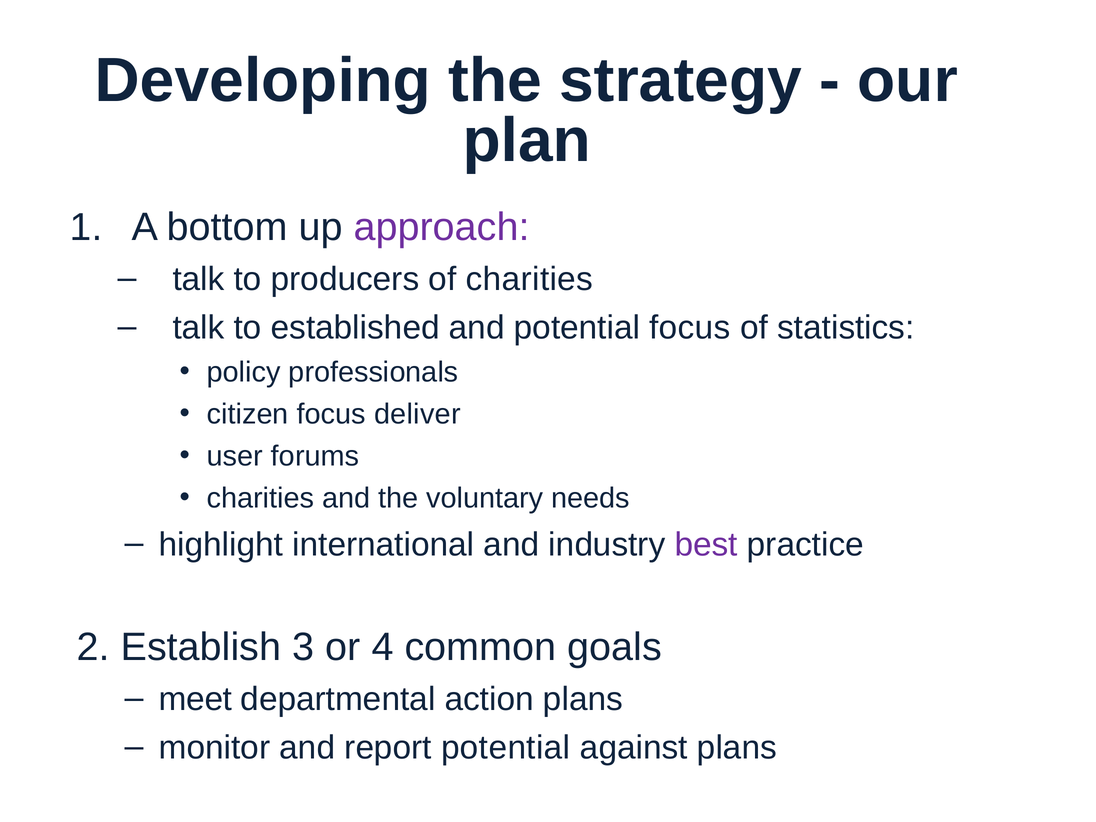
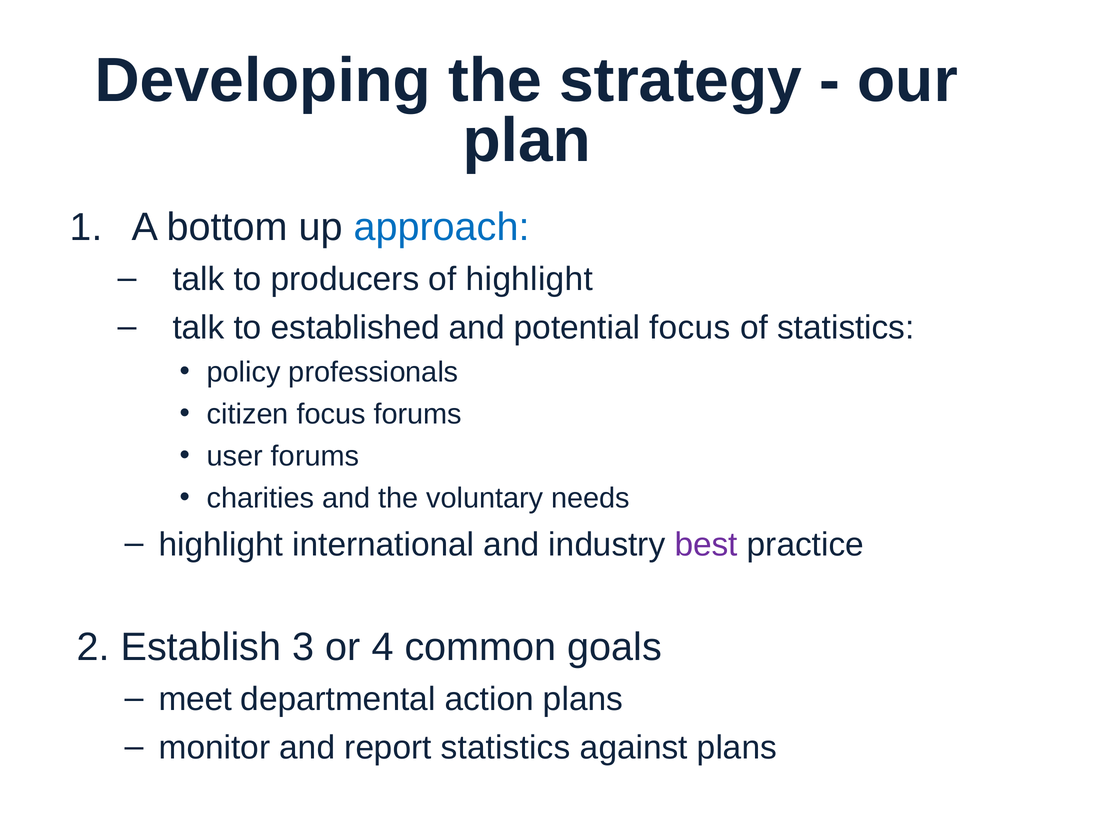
approach colour: purple -> blue (442, 227)
of charities: charities -> highlight (529, 279)
focus deliver: deliver -> forums (418, 414)
report potential: potential -> statistics (506, 748)
